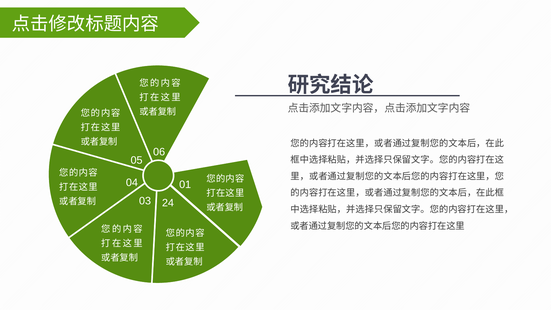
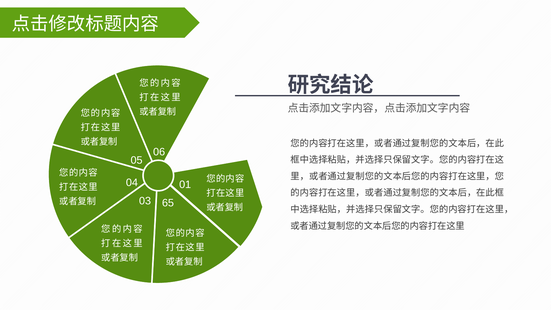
24: 24 -> 65 (168, 203)
